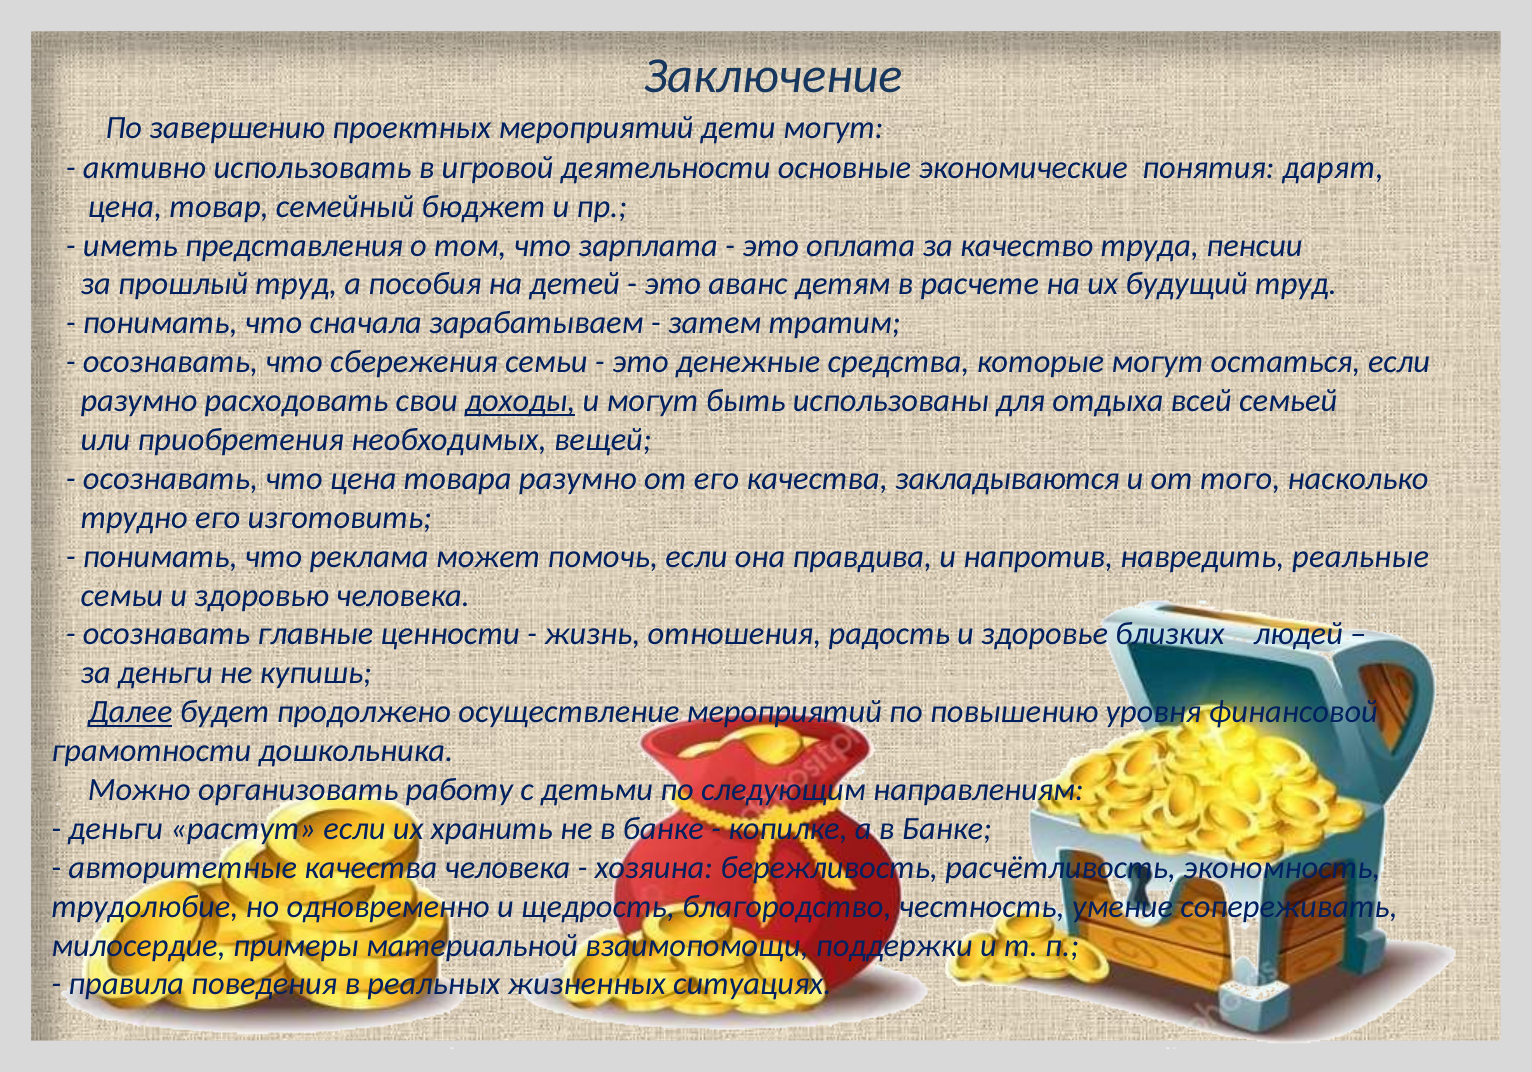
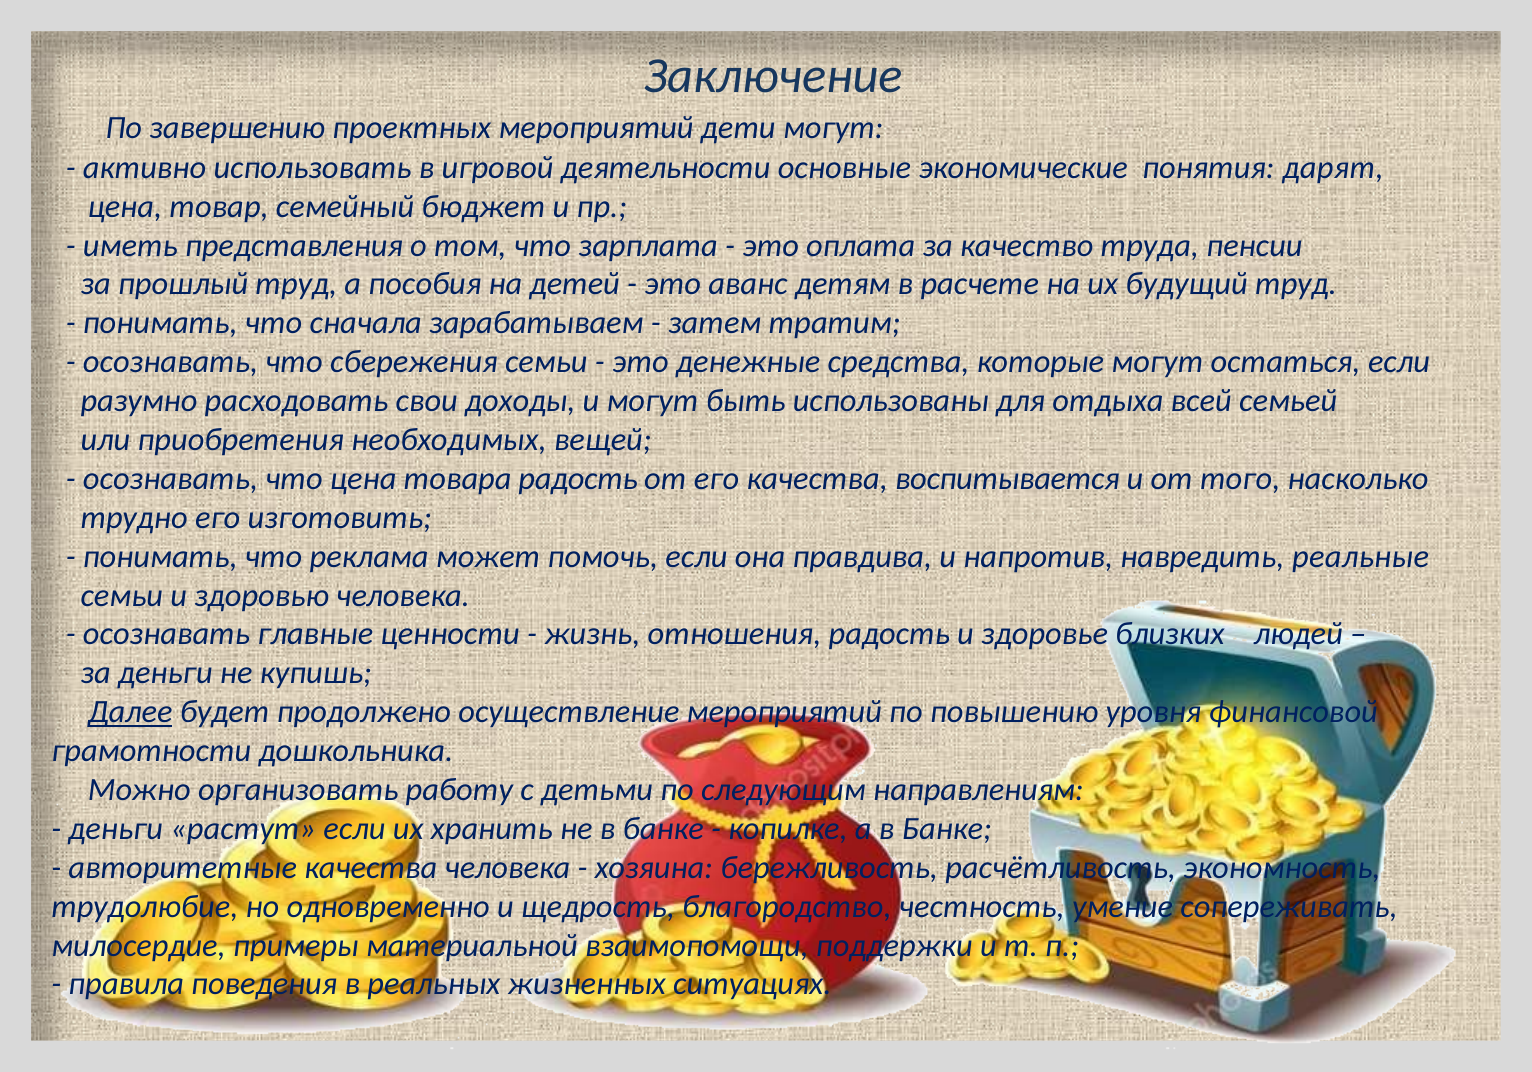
доходы underline: present -> none (520, 401)
товара разумно: разумно -> радость (578, 479)
закладываются: закладываются -> воспитывается (1007, 479)
